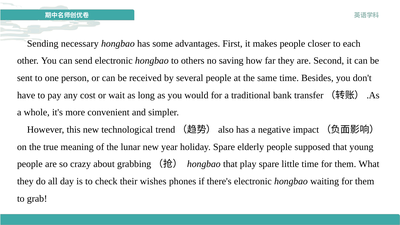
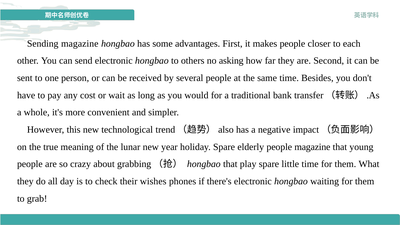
Sending necessary: necessary -> magazine (80, 44)
saving: saving -> asking (231, 61)
people supposed: supposed -> magazine (312, 147)
